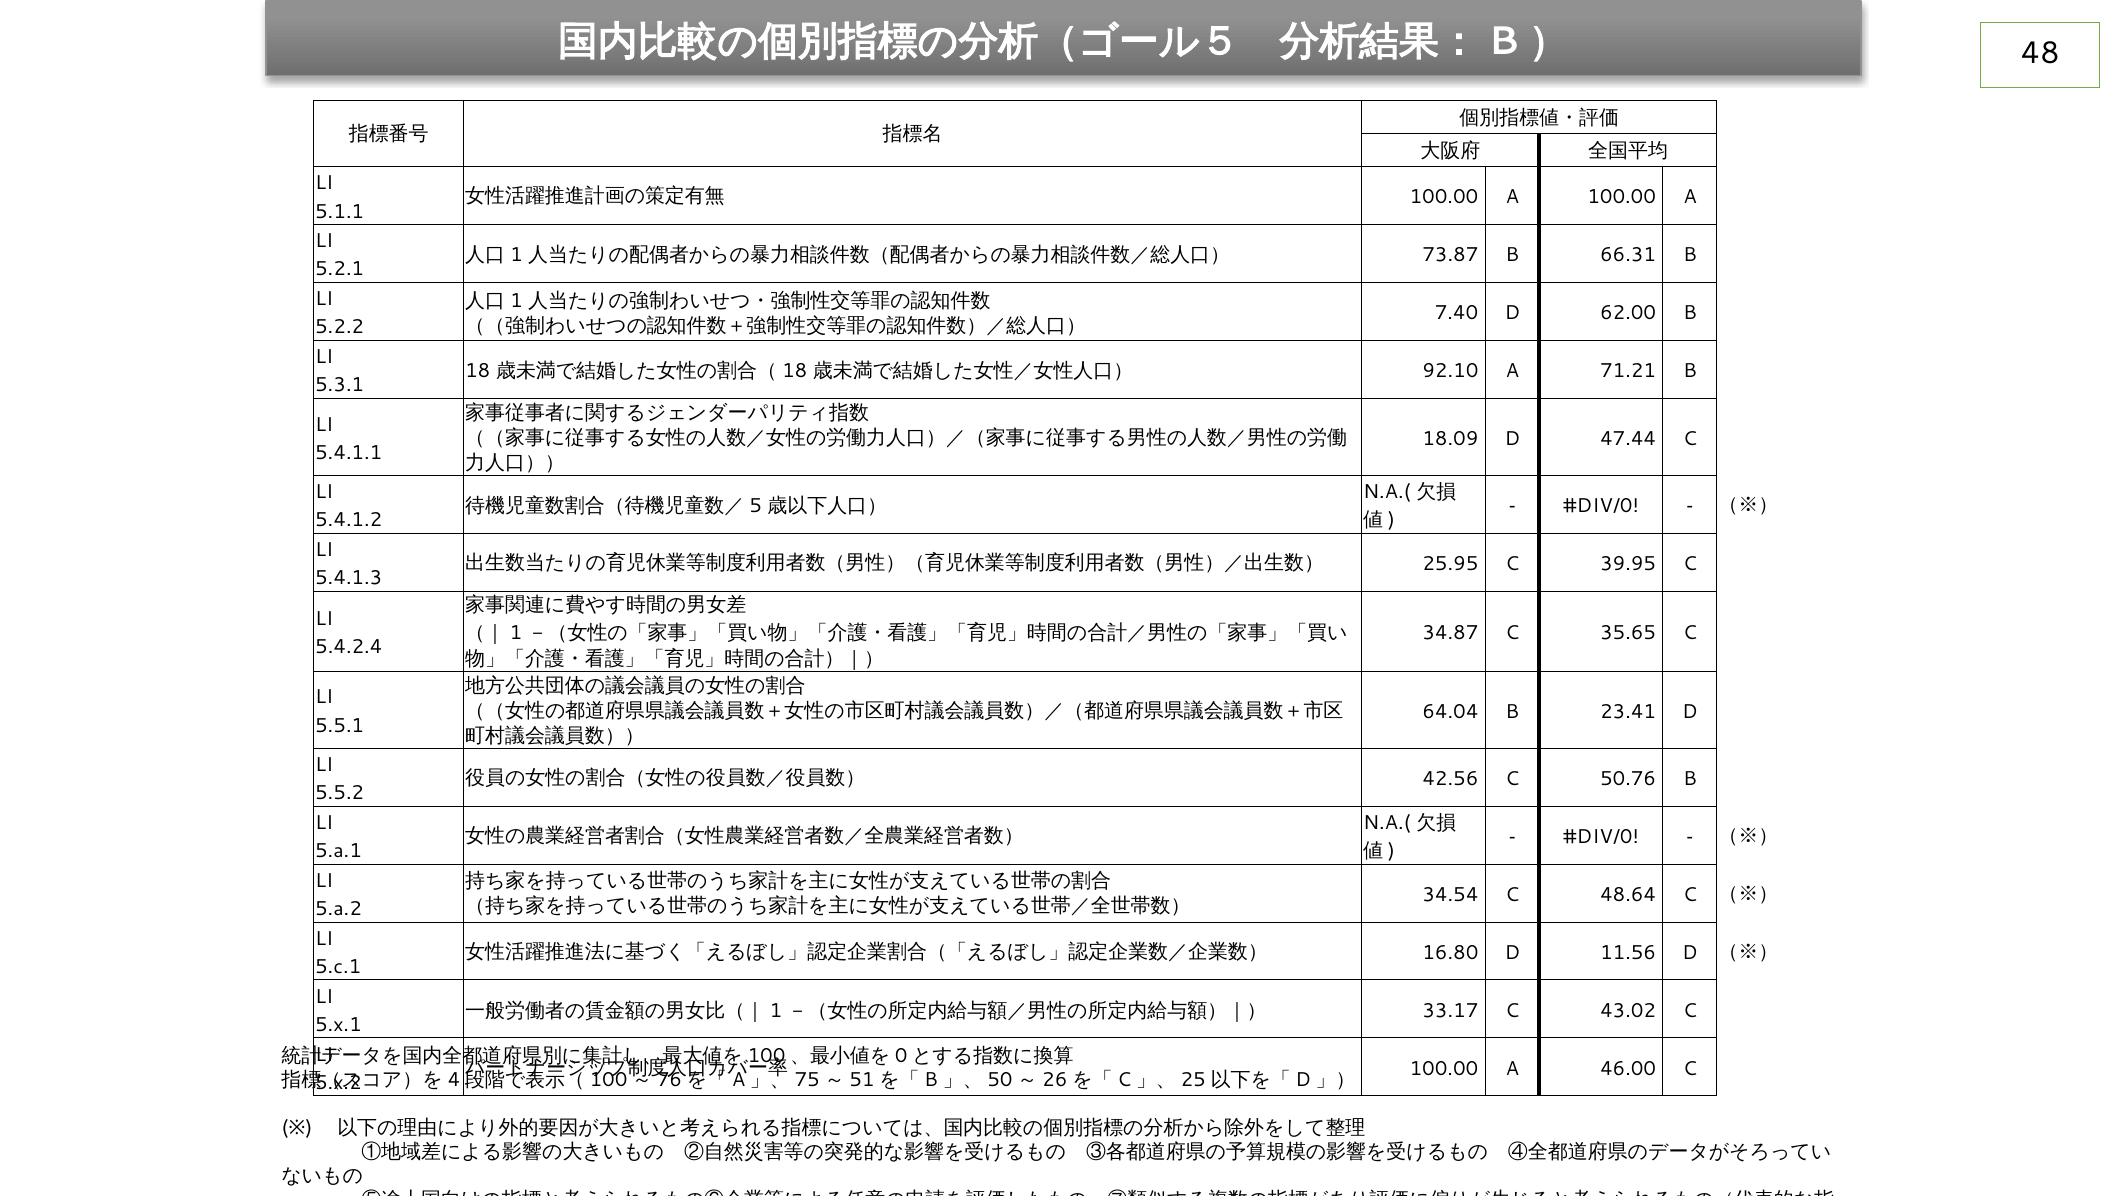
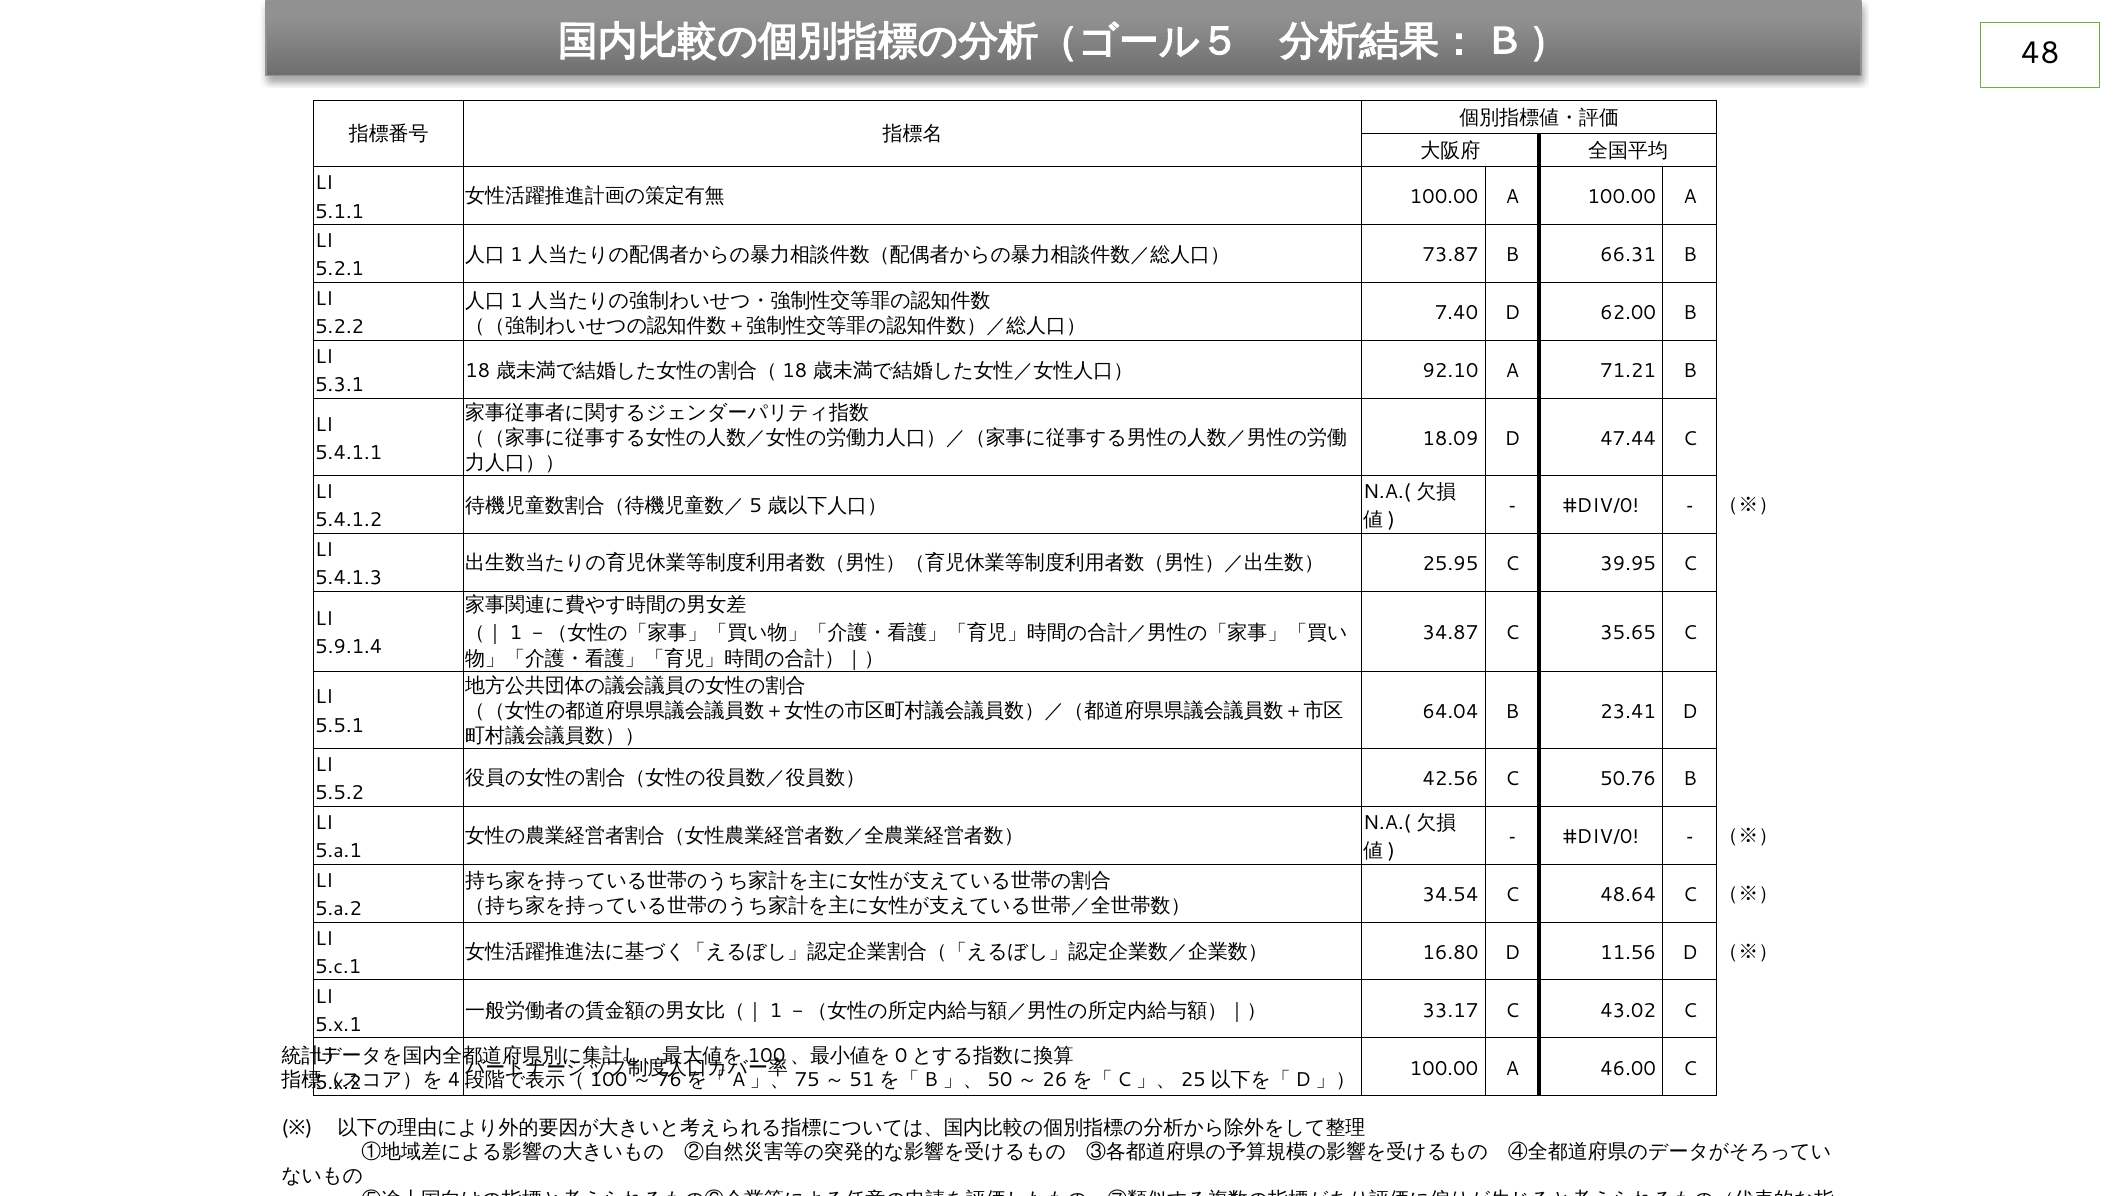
5.4.2.4: 5.4.2.4 -> 5.9.1.4 (349, 647)
